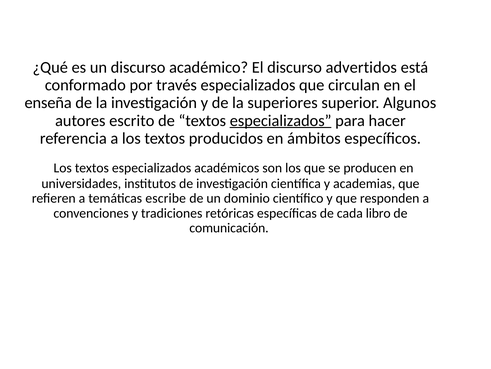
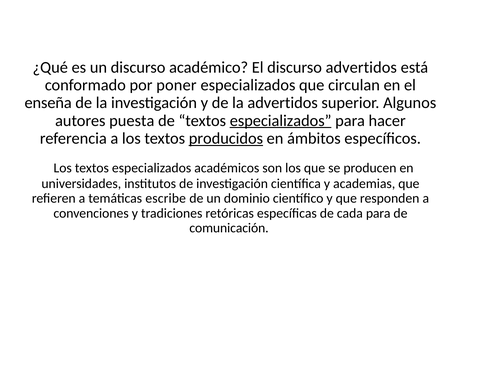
través: través -> poner (176, 85)
la superiores: superiores -> advertidos (283, 103)
escrito: escrito -> puesta (132, 120)
producidos underline: none -> present (226, 138)
cada libro: libro -> para (378, 213)
